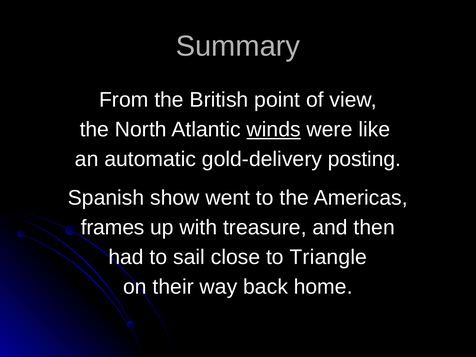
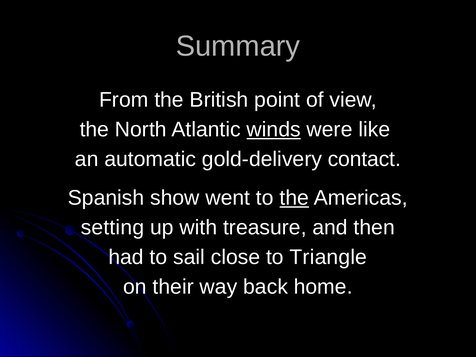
posting: posting -> contact (364, 159)
the underline: none -> present (294, 198)
frames: frames -> setting (112, 228)
